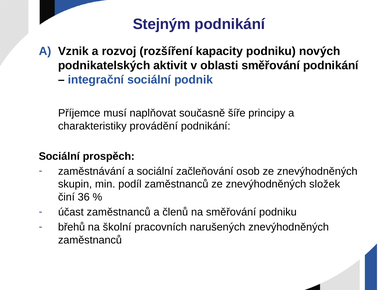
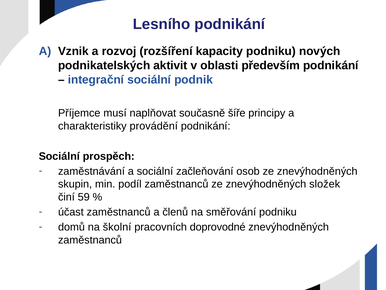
Stejným: Stejným -> Lesního (162, 24)
oblasti směřování: směřování -> především (271, 65)
36: 36 -> 59 (84, 197)
břehů: břehů -> domů (71, 227)
narušených: narušených -> doprovodné (218, 227)
